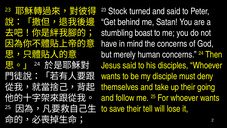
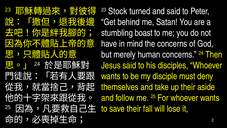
going: going -> aside (206, 87)
tell: tell -> fall (148, 109)
